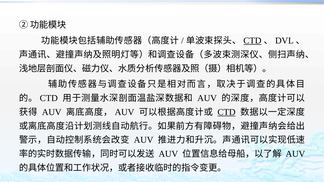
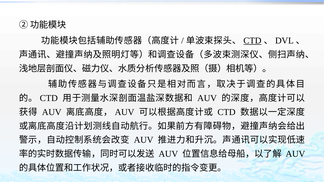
CTD underline: present -> none (227, 112)
